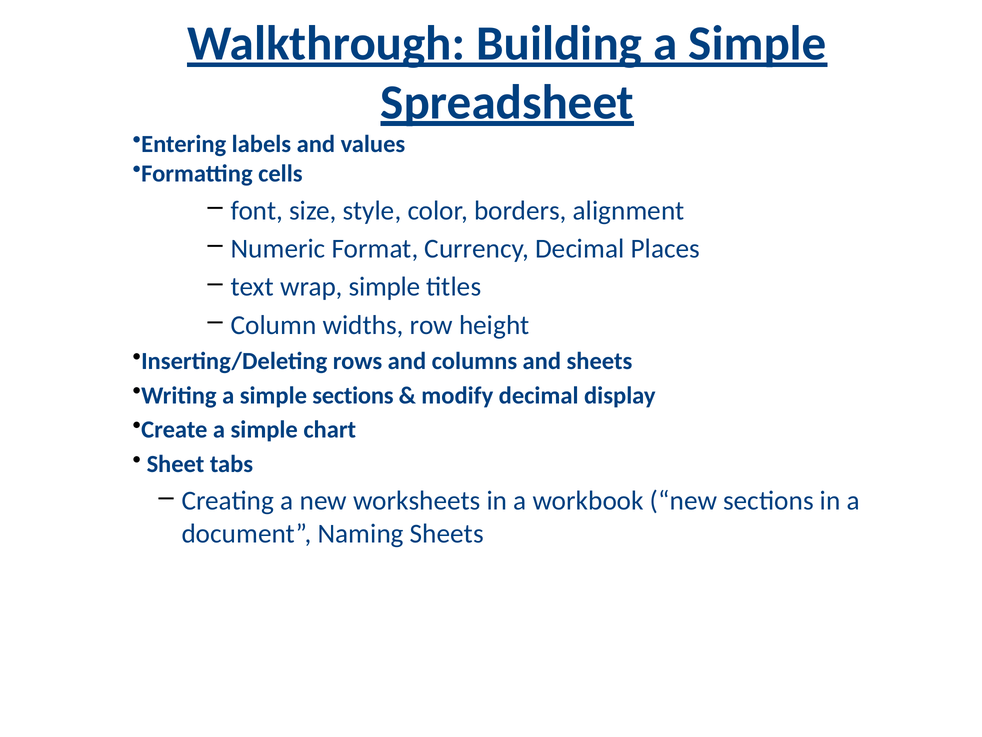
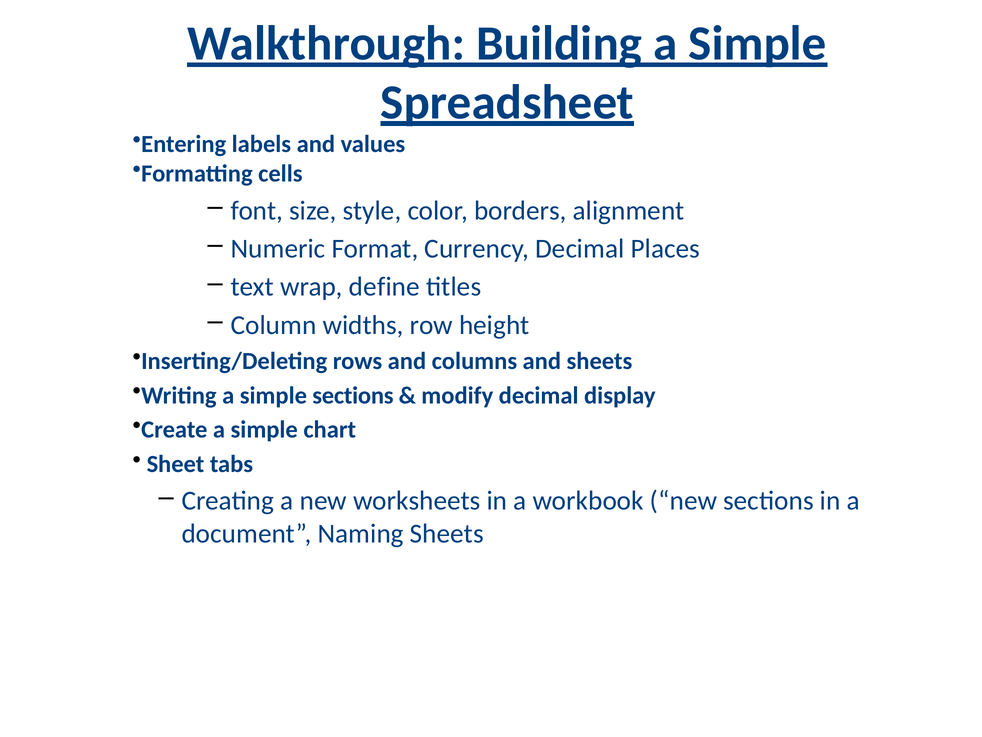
wrap simple: simple -> define (384, 287)
